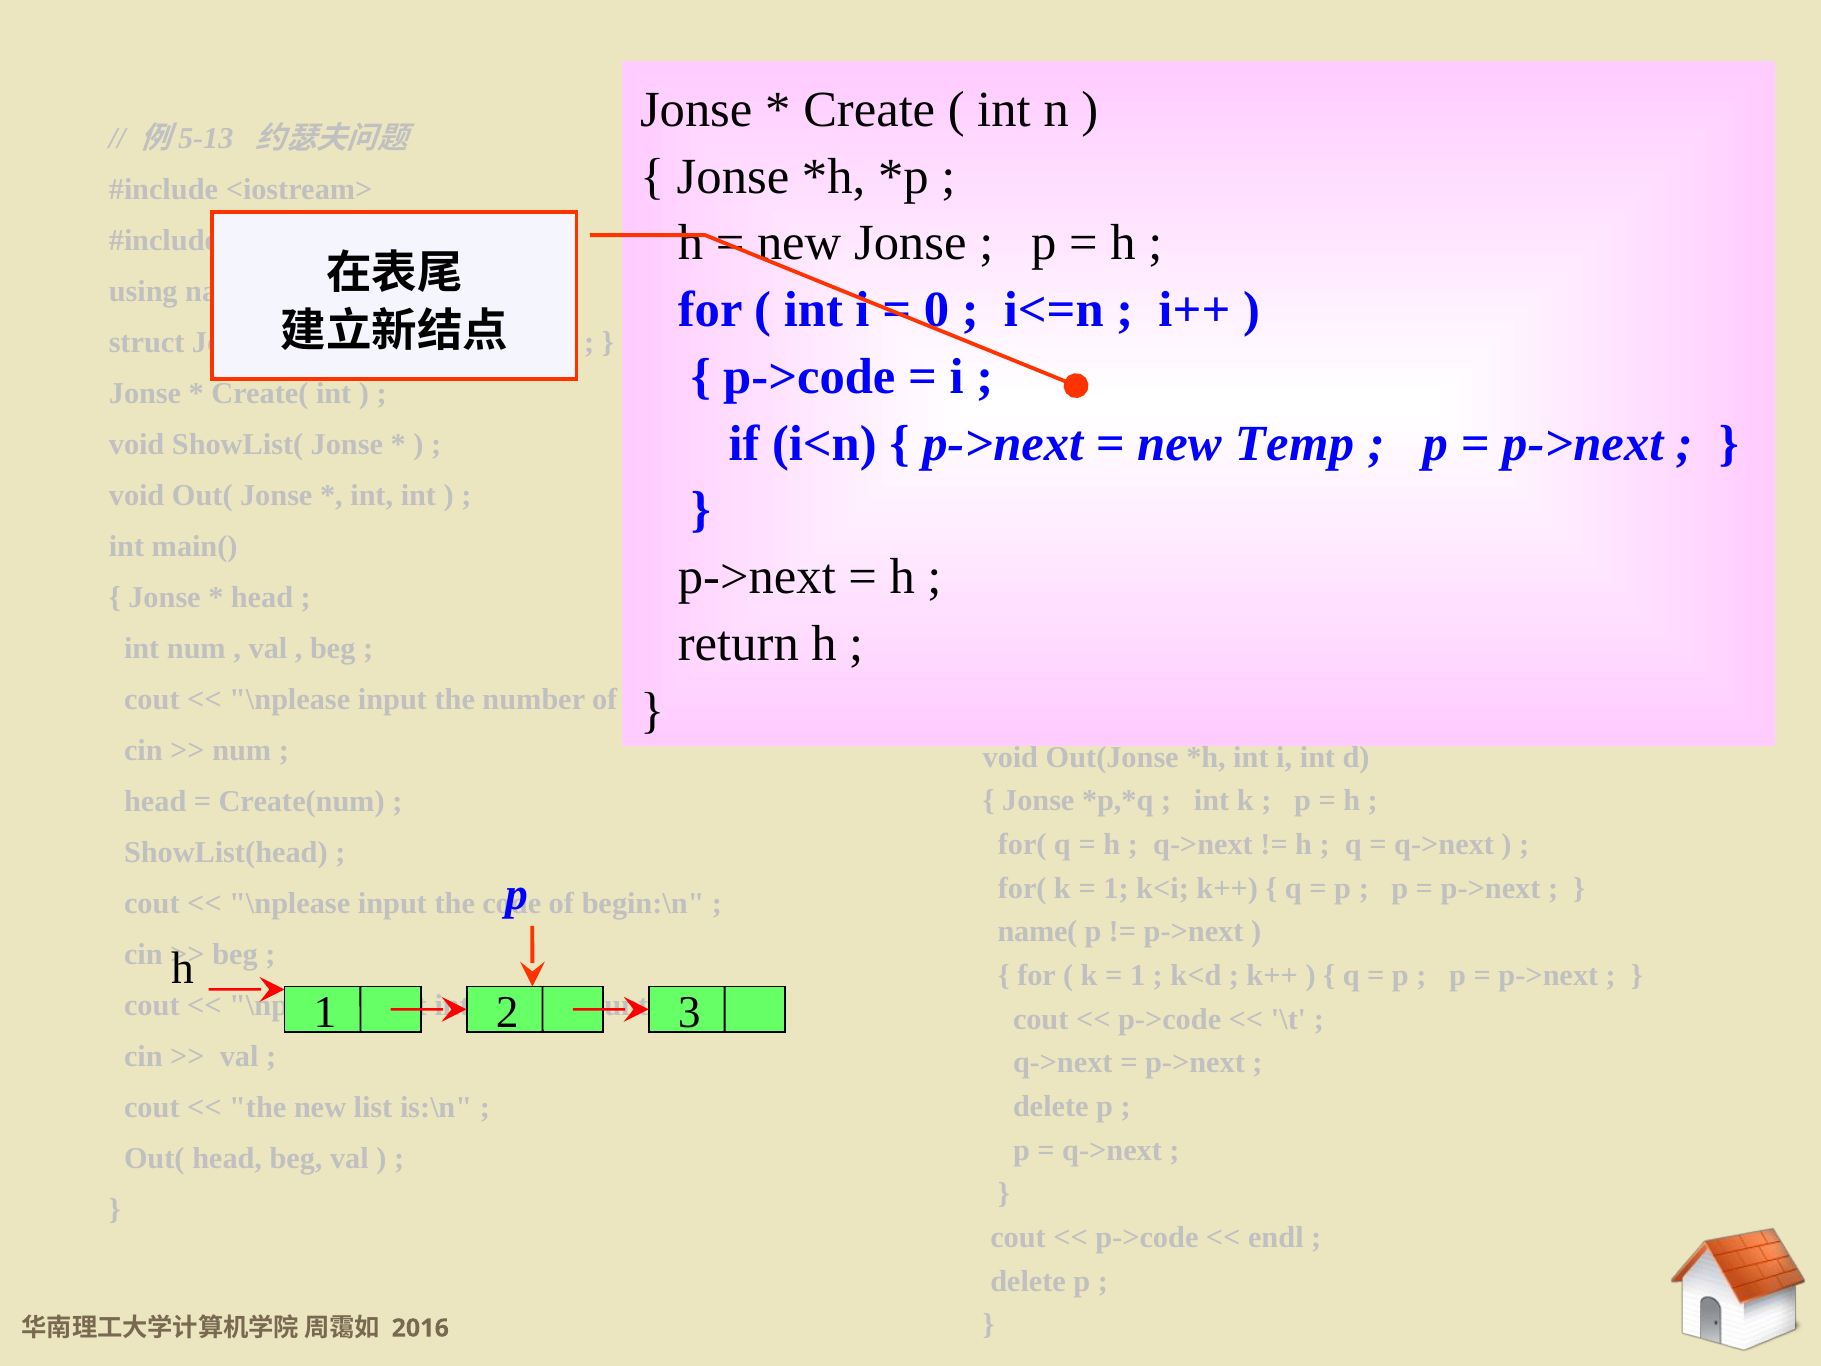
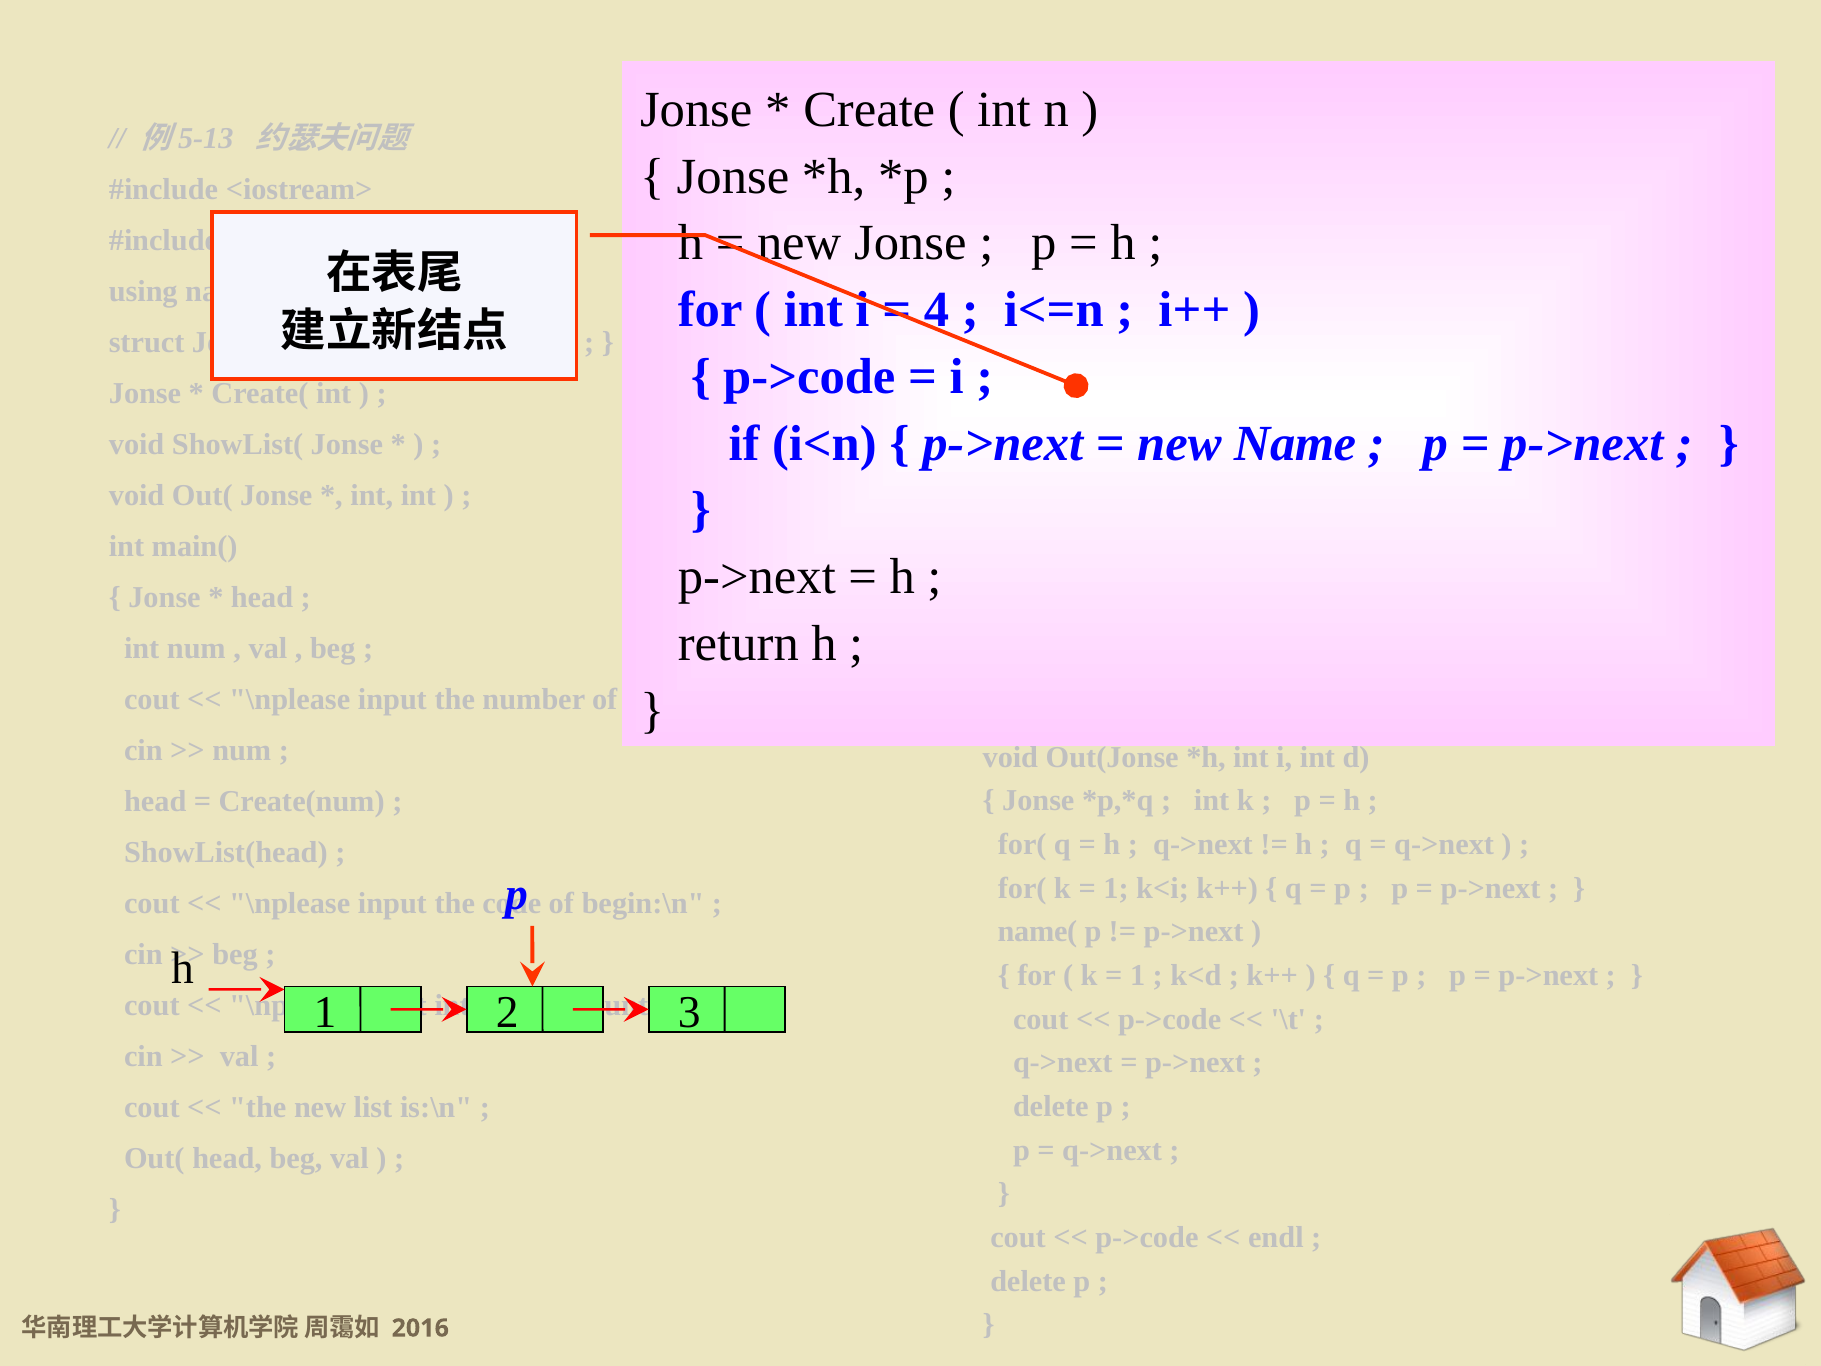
0: 0 -> 4 (936, 310)
Temp: Temp -> Name (1295, 443)
